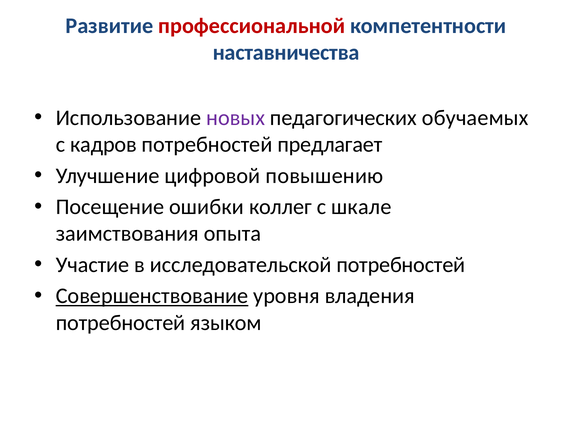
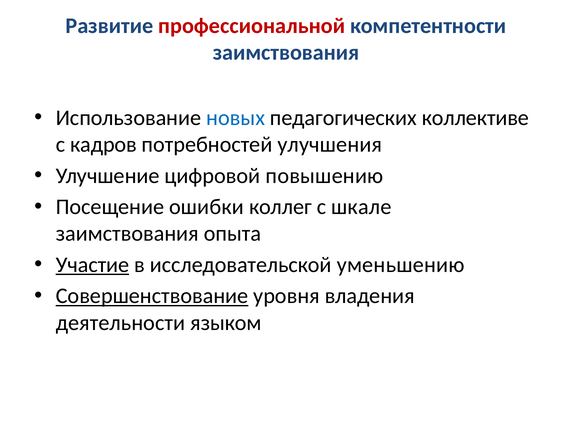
наставничества: наставничества -> заимствования (286, 53)
новых colour: purple -> blue (236, 118)
обучаемых: обучаемых -> коллективе (475, 118)
предлагает: предлагает -> улучшения (330, 145)
Участие underline: none -> present (93, 265)
исследовательской потребностей: потребностей -> уменьшению (401, 265)
потребностей: потребностей -> деятельности (120, 323)
